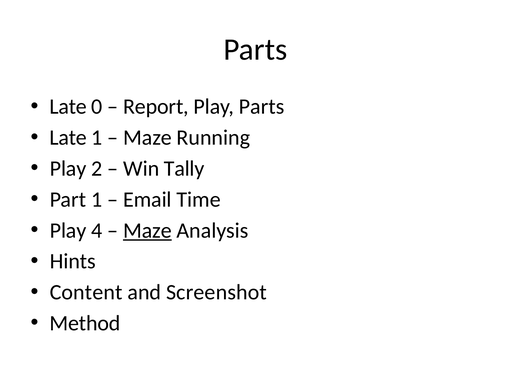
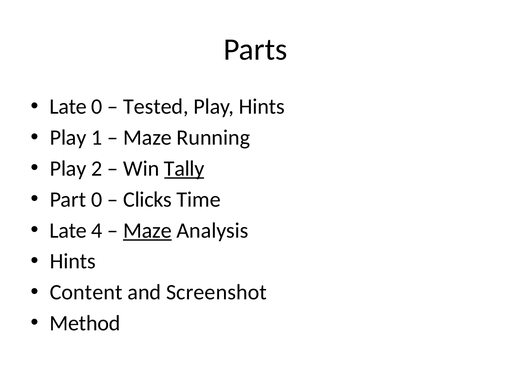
Report: Report -> Tested (156, 107)
Play Parts: Parts -> Hints (262, 107)
Late: Late -> Play (68, 138)
Tally underline: none -> present (184, 169)
Part 1: 1 -> 0 (97, 200)
Email: Email -> Clicks (147, 200)
Play: Play -> Late (68, 231)
